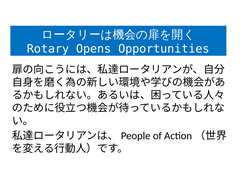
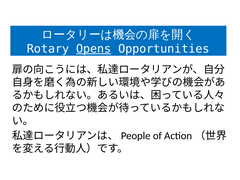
Opens underline: none -> present (94, 49)
